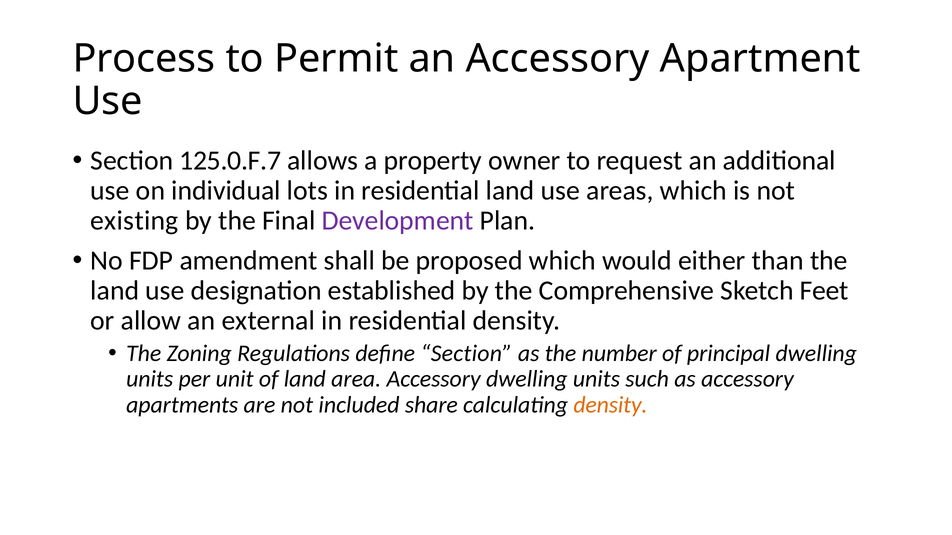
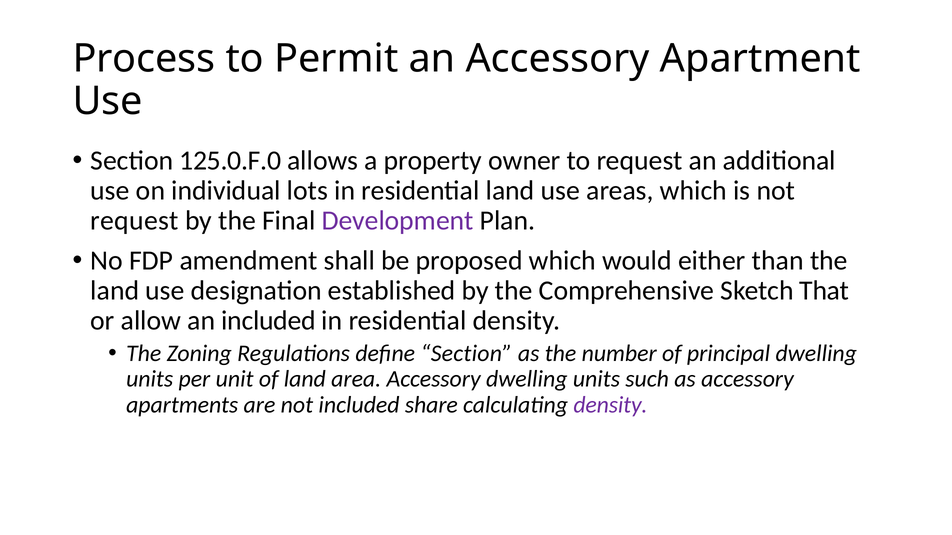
125.0.F.7: 125.0.F.7 -> 125.0.F.0 (230, 161)
existing: existing -> request (134, 221)
Feet: Feet -> That (824, 291)
an external: external -> included (268, 321)
density colour: orange -> purple (610, 405)
